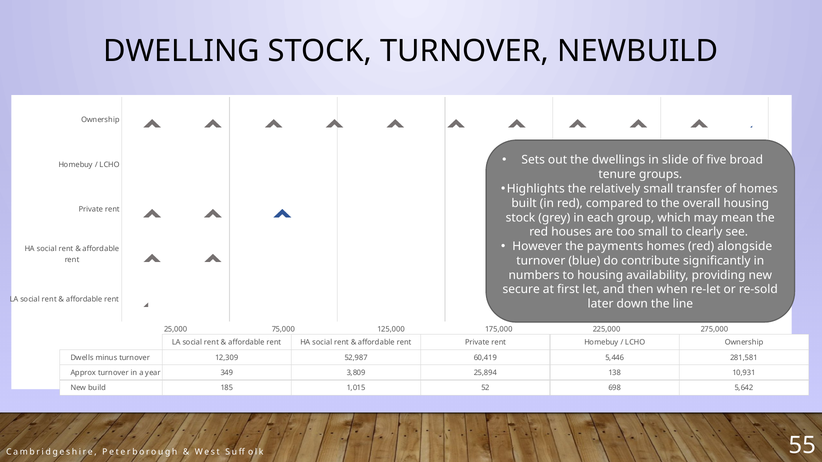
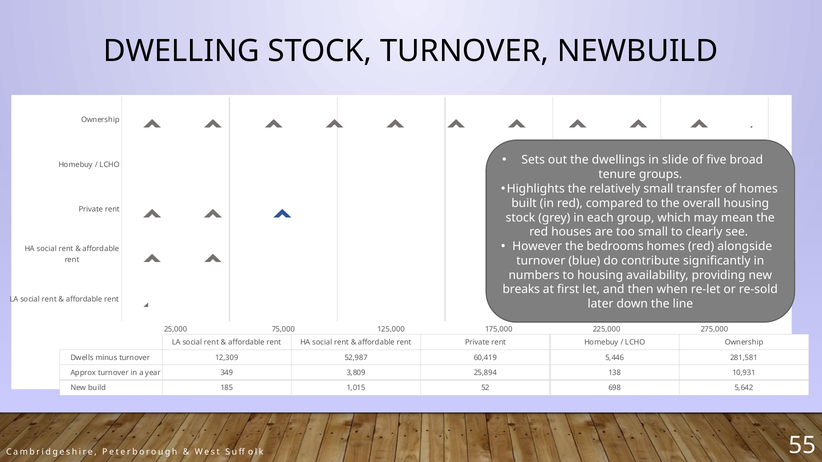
payments: payments -> bedrooms (615, 247)
secure: secure -> breaks (521, 290)
